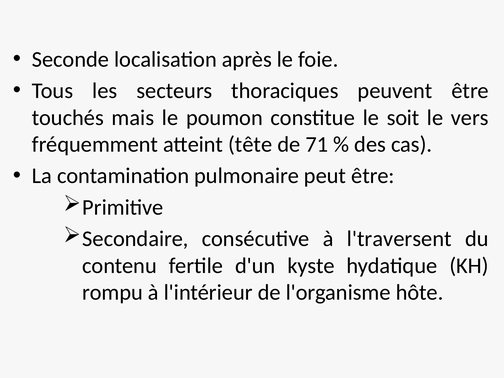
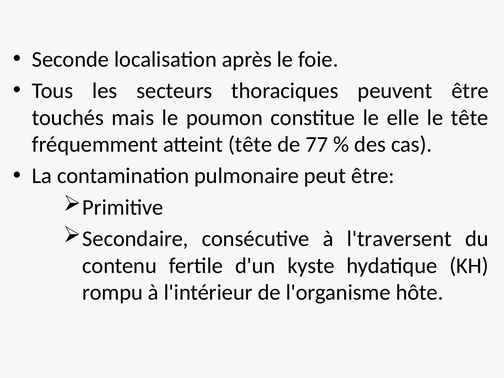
soit: soit -> elle (403, 118)
le vers: vers -> tête (470, 118)
71: 71 -> 77 (317, 145)
